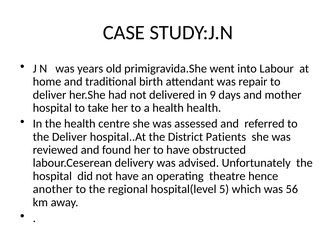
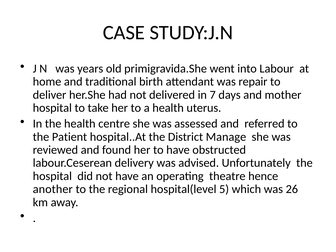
9: 9 -> 7 (213, 95)
health health: health -> uterus (204, 108)
the Deliver: Deliver -> Patient (70, 137)
Patients: Patients -> Manage (226, 137)
56: 56 -> 26 (292, 189)
